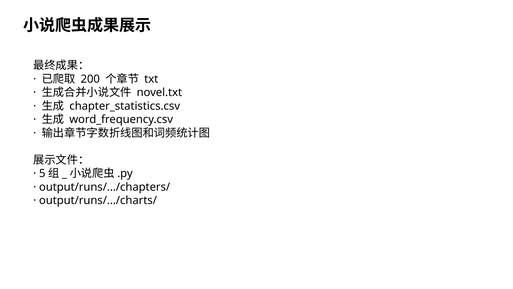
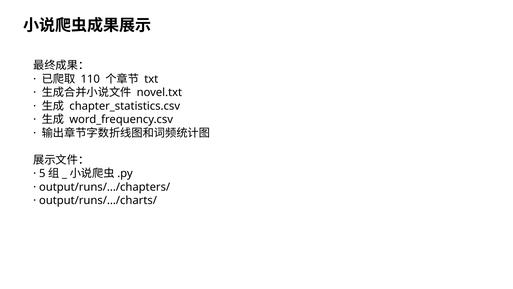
200: 200 -> 110 (90, 79)
